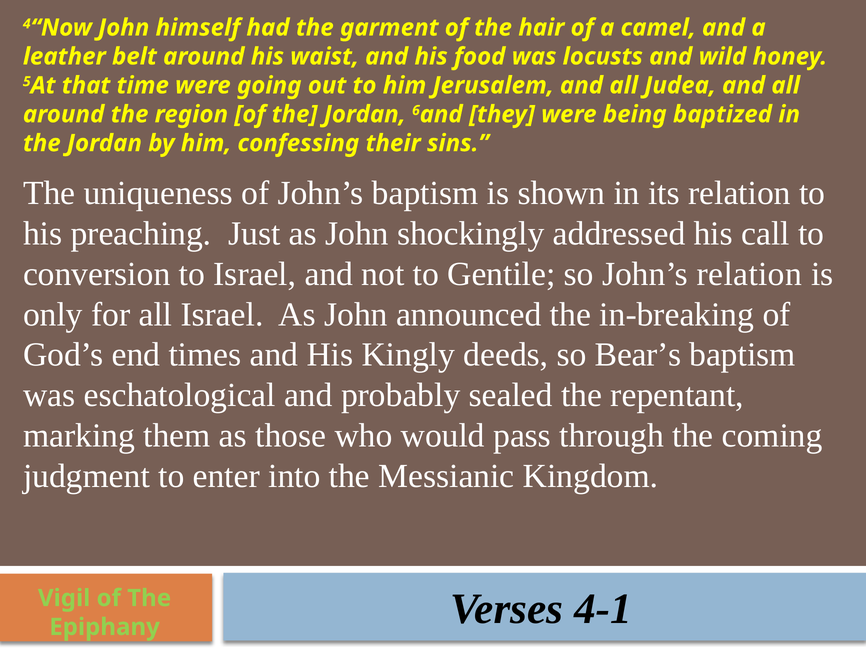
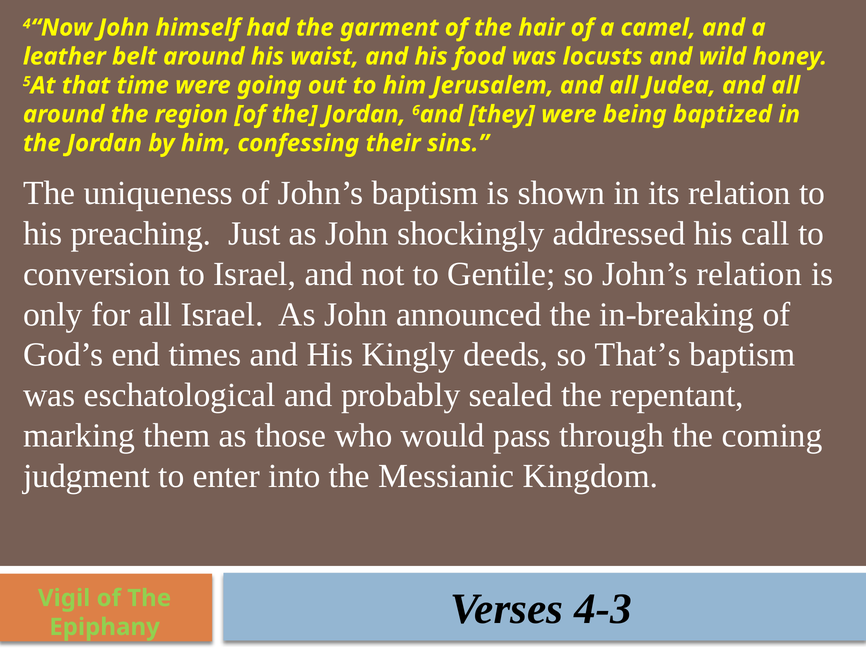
Bear’s: Bear’s -> That’s (638, 355)
4-1: 4-1 -> 4-3 (603, 608)
